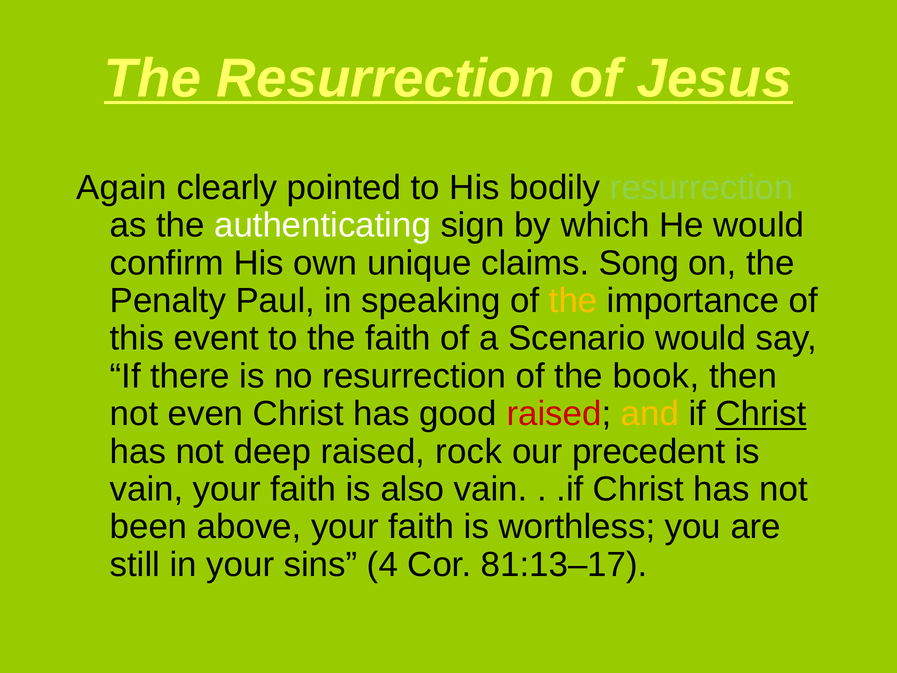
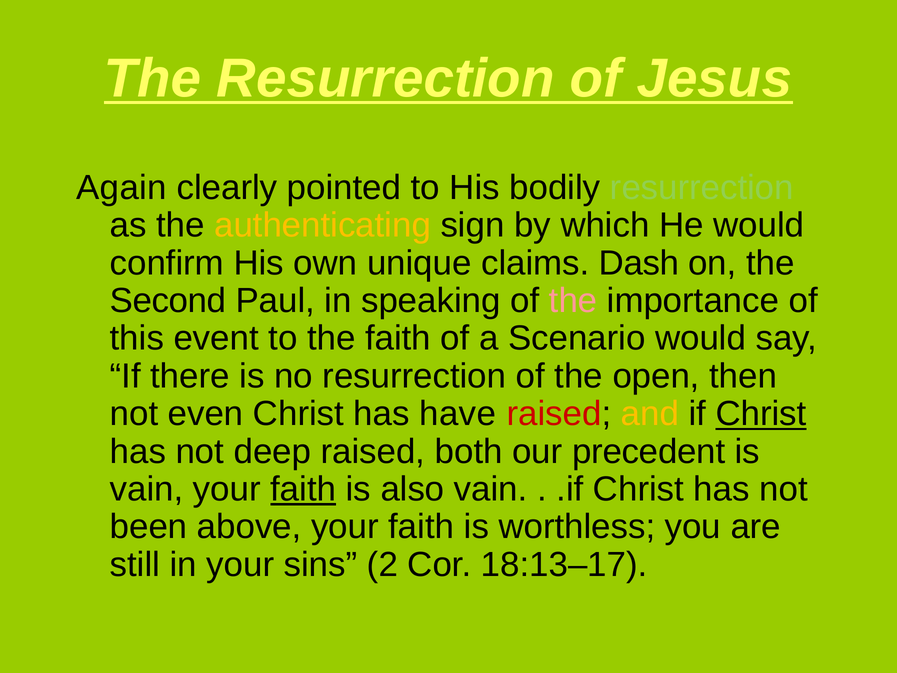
authenticating colour: white -> yellow (323, 225)
Song: Song -> Dash (639, 263)
Penalty: Penalty -> Second (168, 301)
the colour: yellow -> pink (573, 301)
book: book -> open (656, 376)
good: good -> have (458, 414)
rock: rock -> both (469, 451)
faith underline: none -> present (303, 489)
4: 4 -> 2 (382, 564)
81:13–17: 81:13–17 -> 18:13–17 (564, 564)
